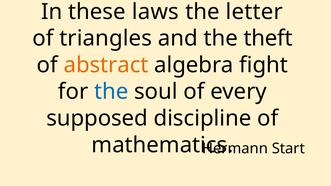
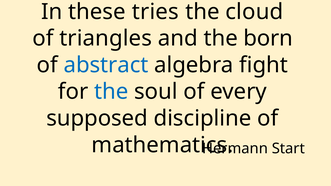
laws: laws -> tries (155, 12)
letter: letter -> cloud (254, 12)
theft: theft -> born (268, 38)
abstract colour: orange -> blue (106, 65)
